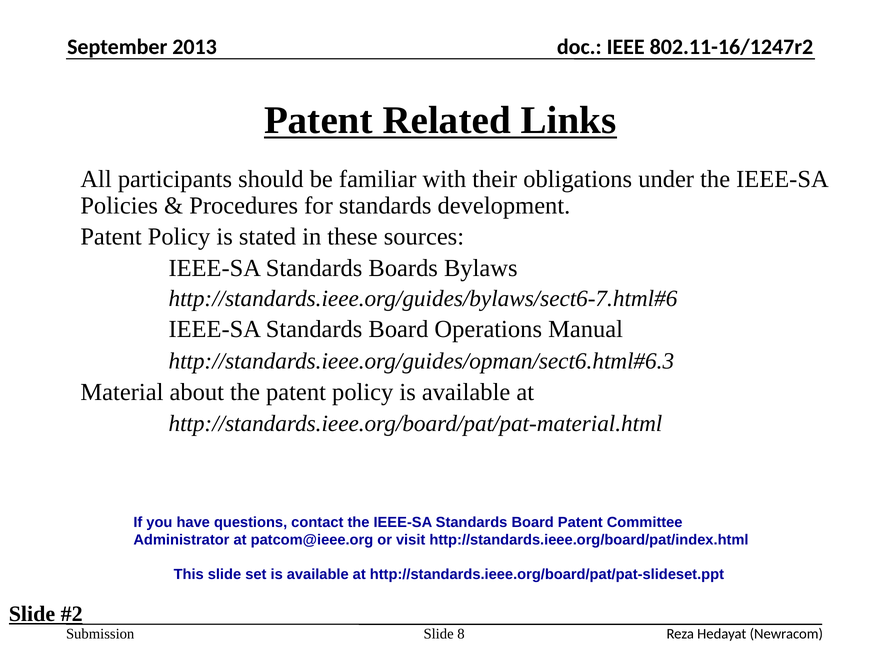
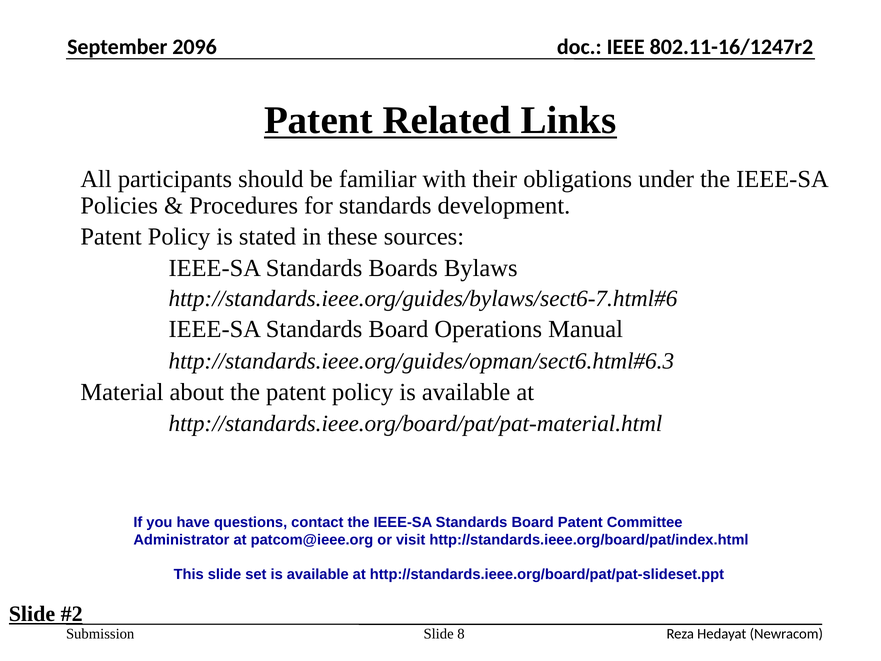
2013: 2013 -> 2096 (195, 47)
